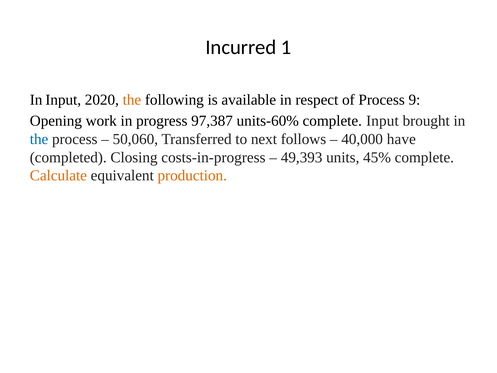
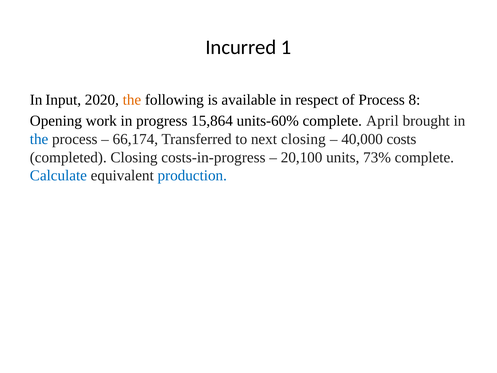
9: 9 -> 8 (414, 100)
97,387: 97,387 -> 15,864 (212, 121)
complete Input: Input -> April (382, 121)
50,060: 50,060 -> 66,174 (135, 139)
next follows: follows -> closing (303, 139)
have: have -> costs (401, 139)
49,393: 49,393 -> 20,100 (302, 157)
45%: 45% -> 73% (377, 157)
Calculate colour: orange -> blue (58, 175)
production colour: orange -> blue (192, 175)
